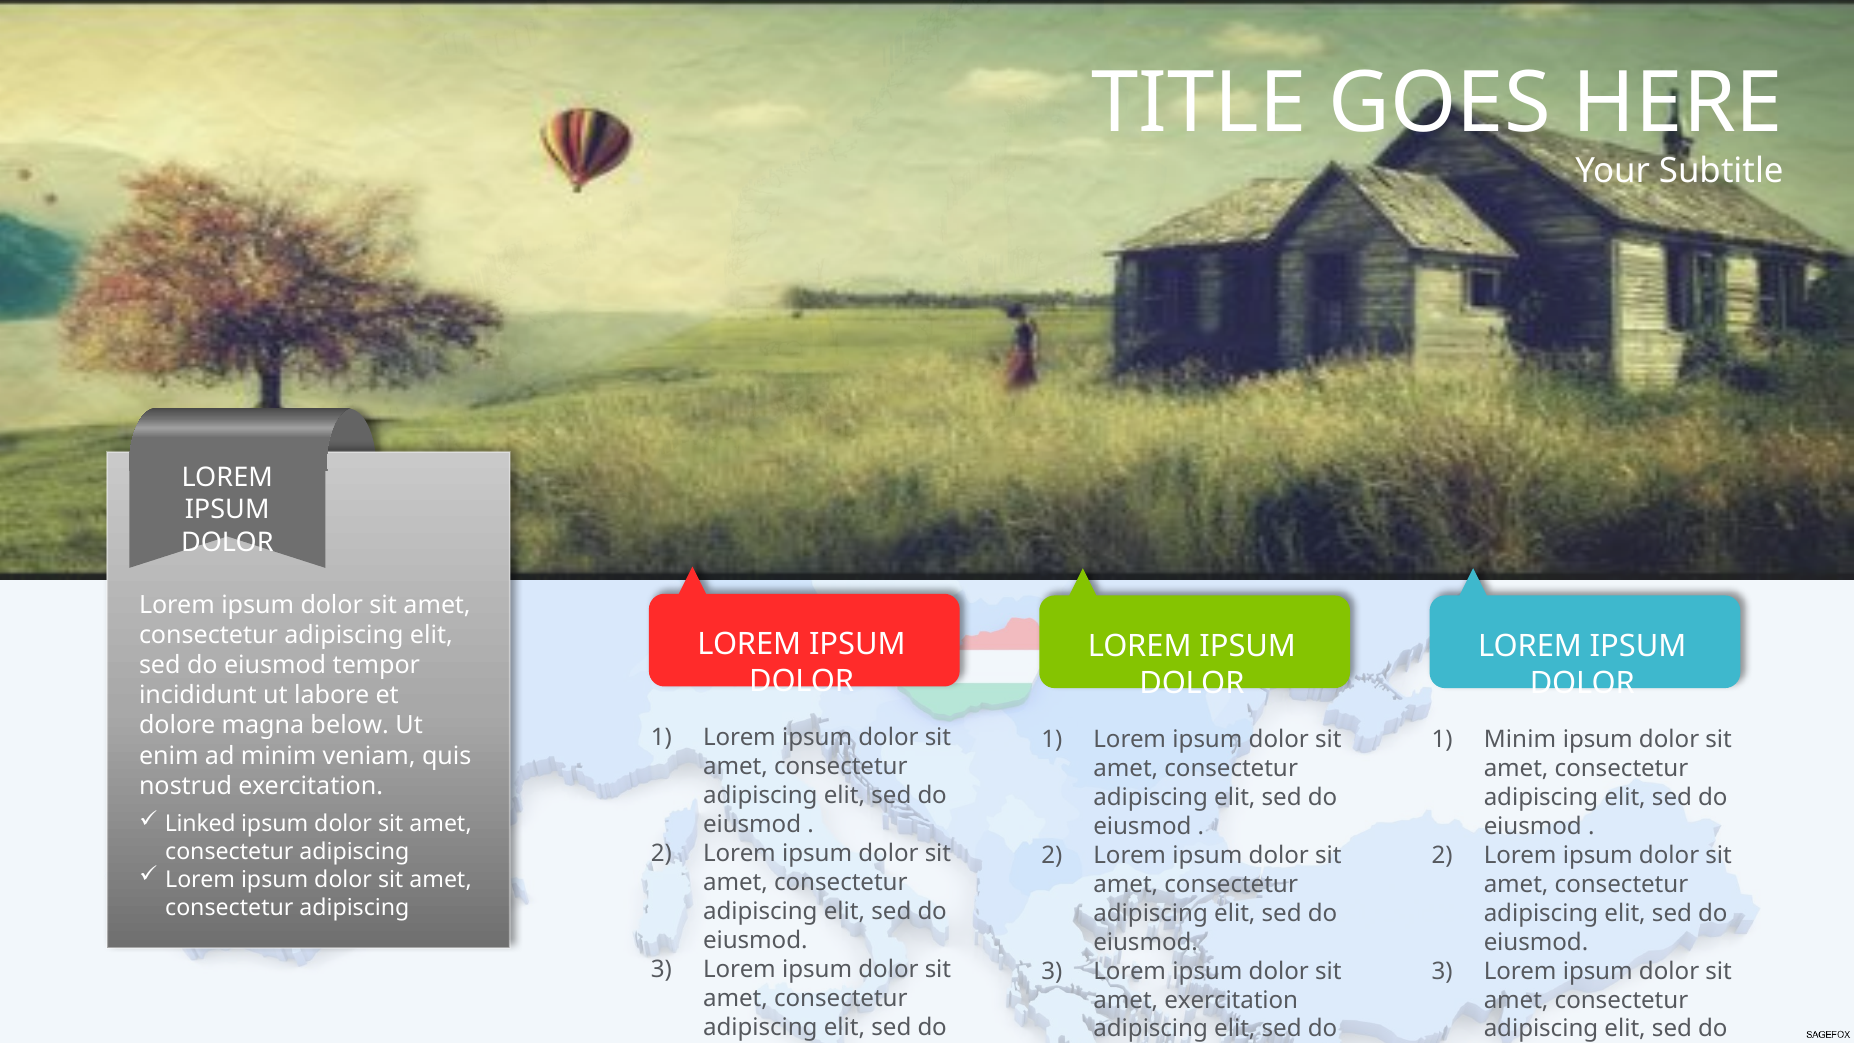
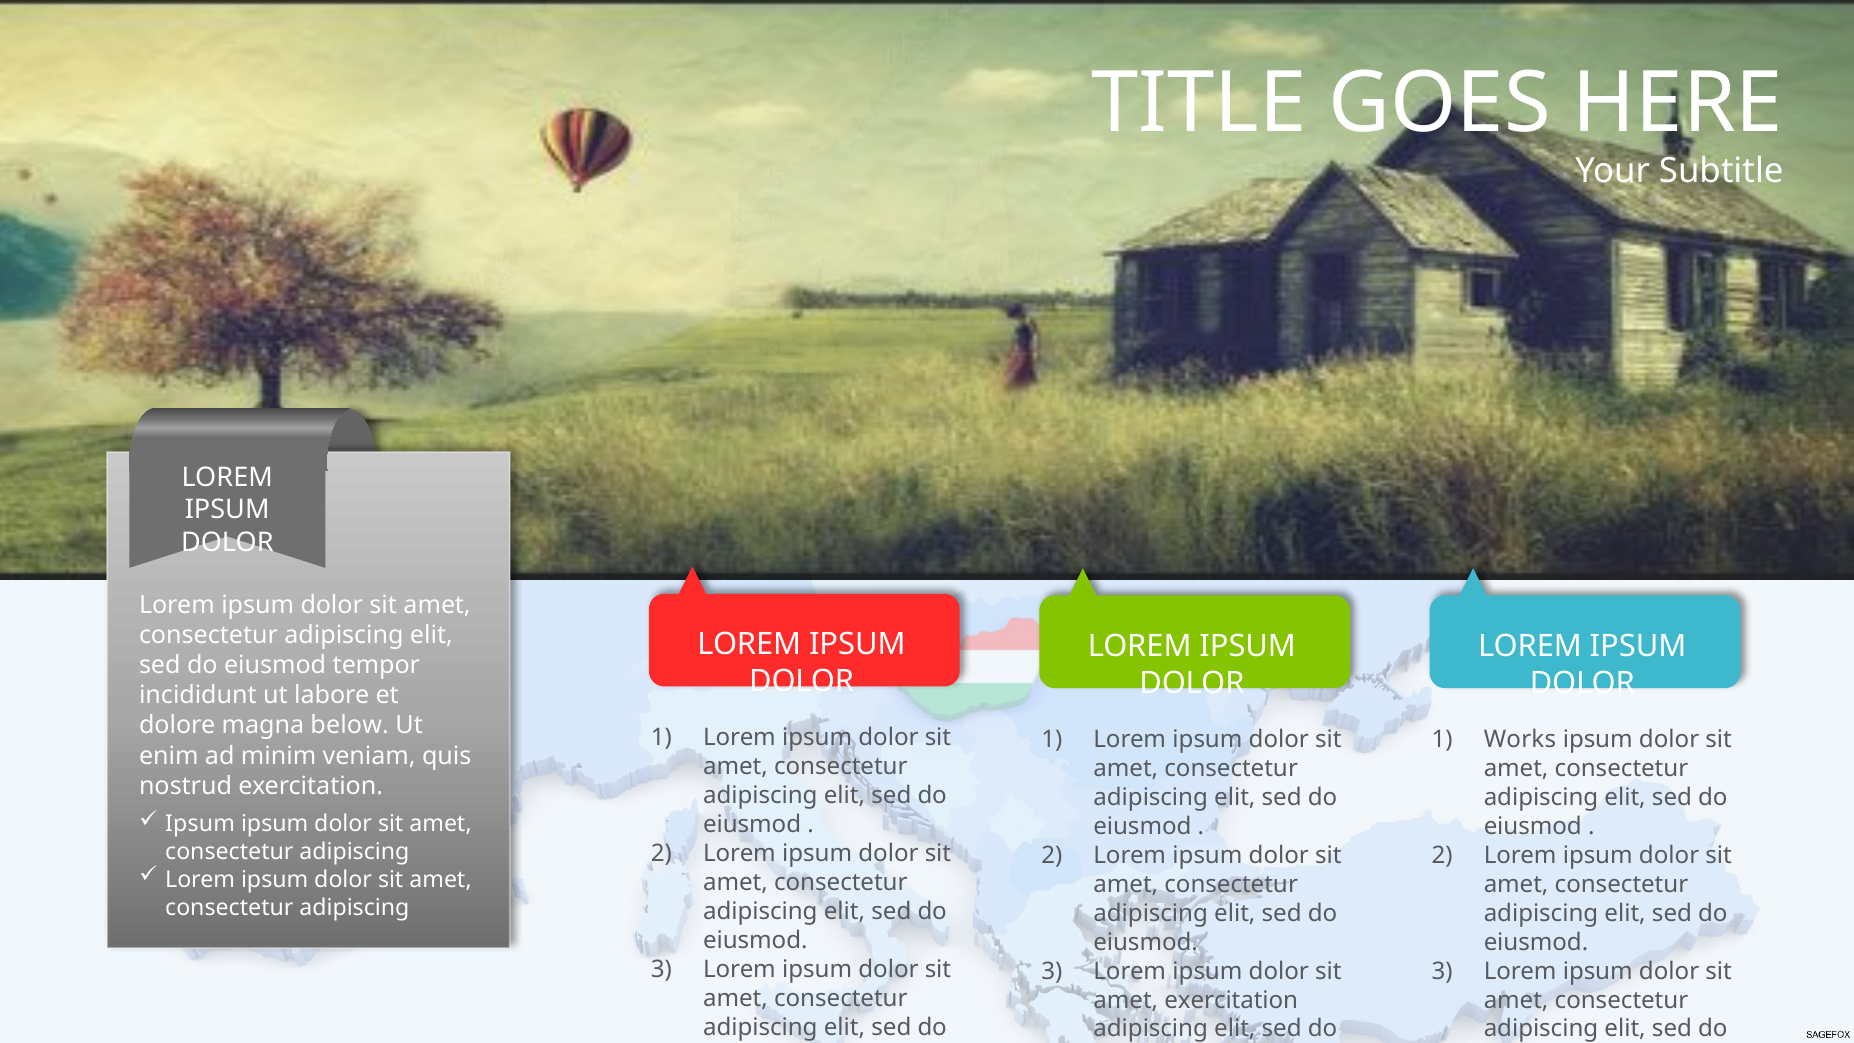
Minim: Minim -> Works (1520, 739)
Linked: Linked -> Ipsum (200, 824)
